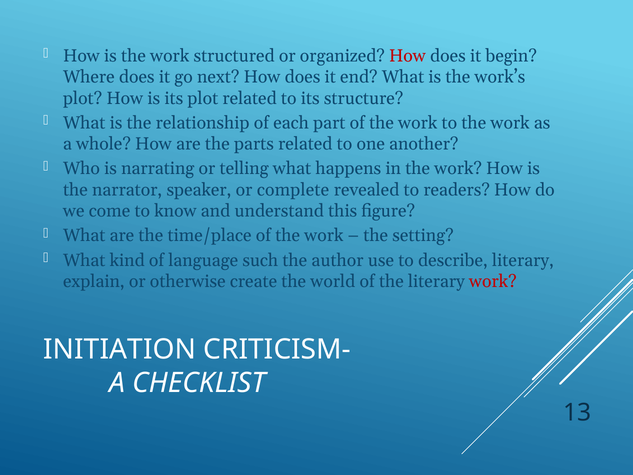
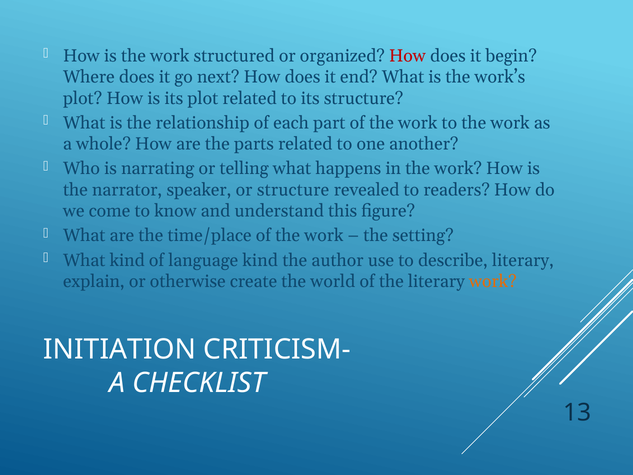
or complete: complete -> structure (293, 190)
language such: such -> kind (260, 260)
work colour: red -> orange (493, 281)
